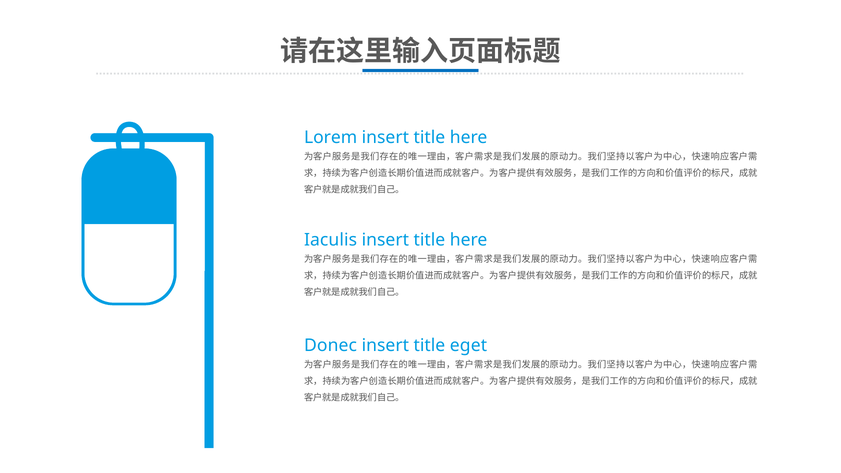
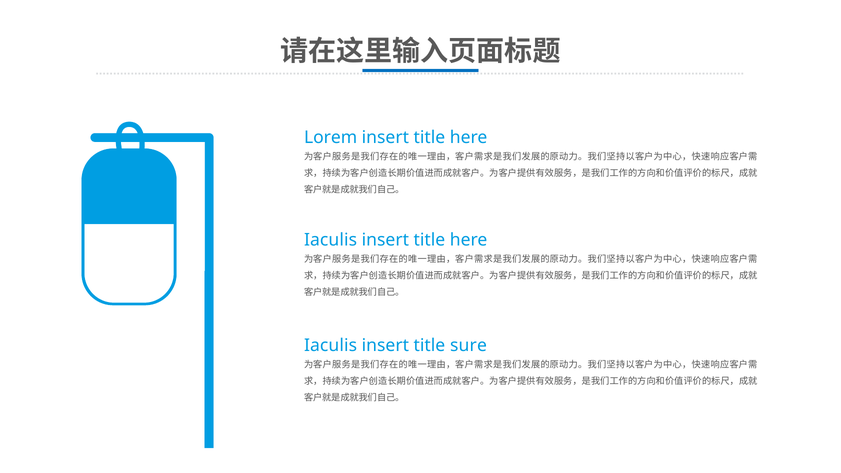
Donec: Donec -> Iaculis (331, 345)
eget: eget -> sure (468, 345)
